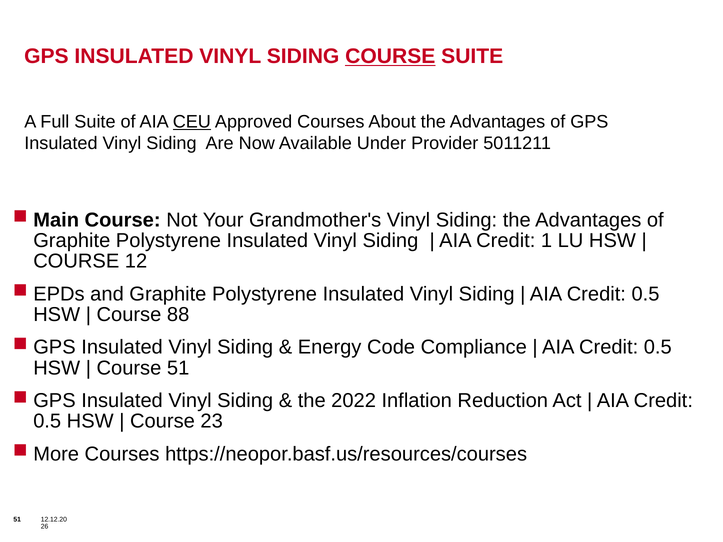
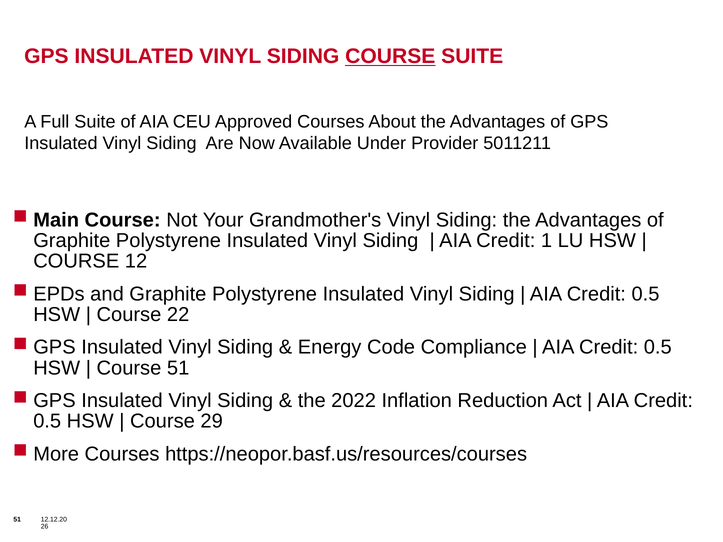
CEU underline: present -> none (192, 122)
88: 88 -> 22 (178, 315)
23: 23 -> 29 (212, 422)
